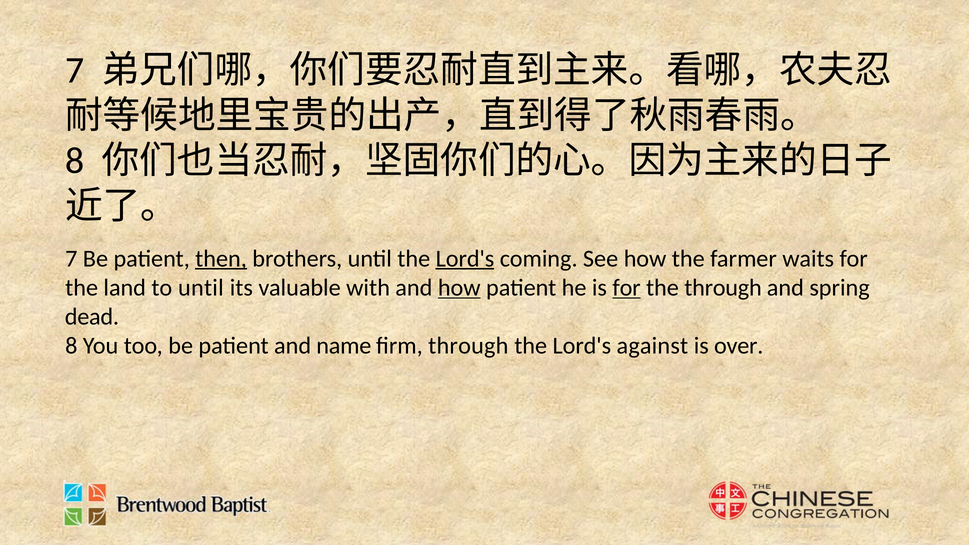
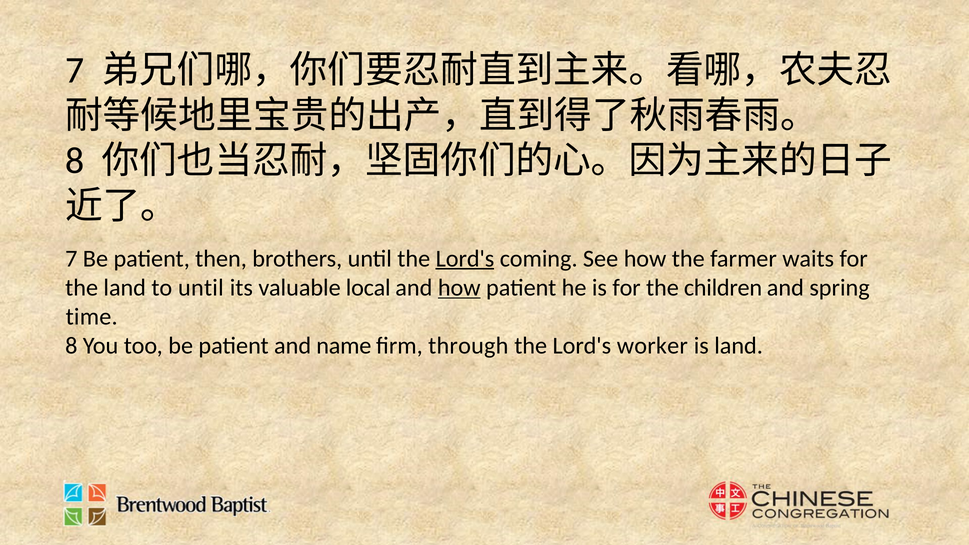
then underline: present -> none (221, 259)
with: with -> local (368, 288)
for underline: present -> none (627, 288)
the through: through -> children (723, 288)
dead: dead -> time (92, 317)
against: against -> worker (652, 346)
is over: over -> land (739, 346)
